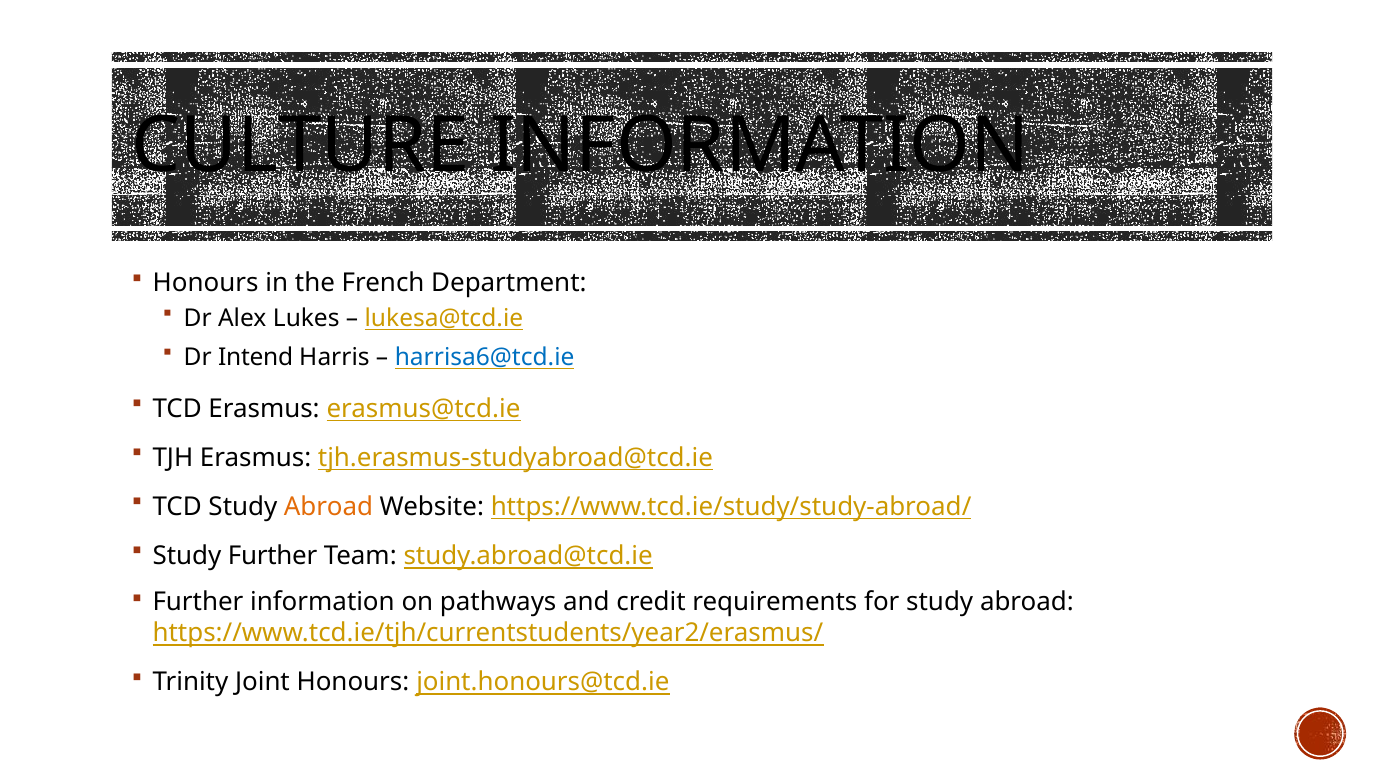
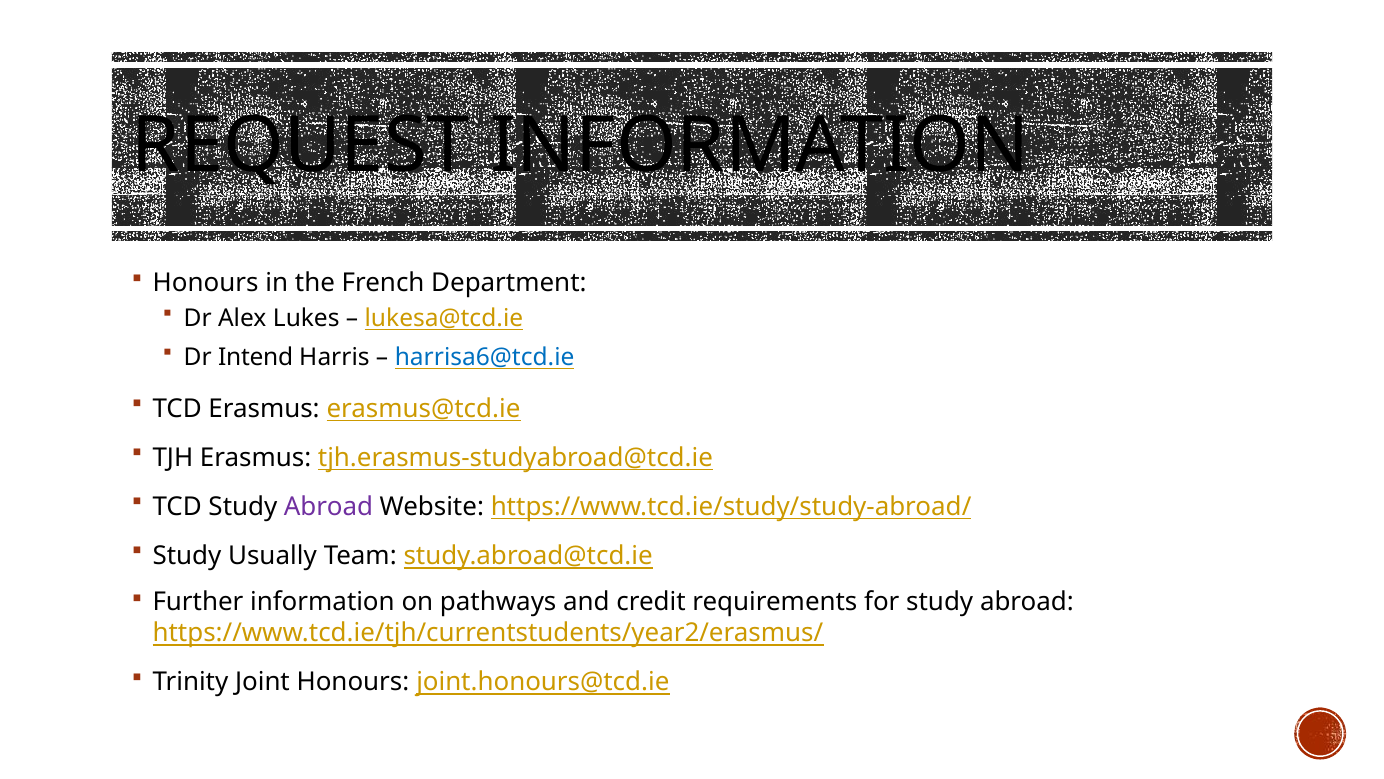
CULTURE: CULTURE -> REQUEST (301, 146)
Abroad colour: orange -> purple (328, 507)
Study Further: Further -> Usually (272, 556)
